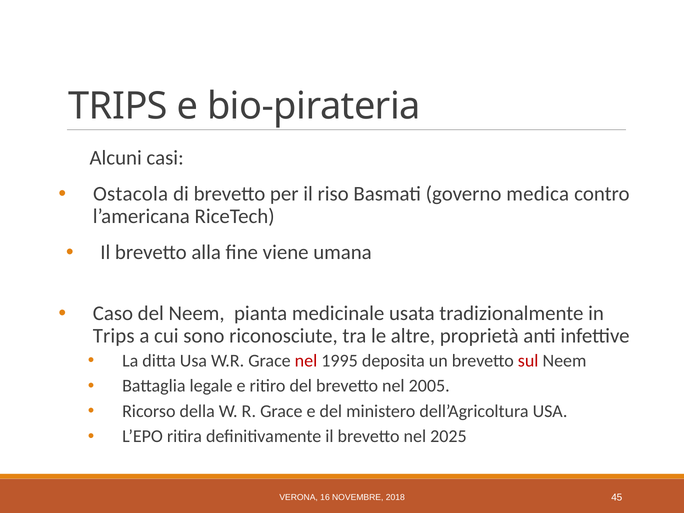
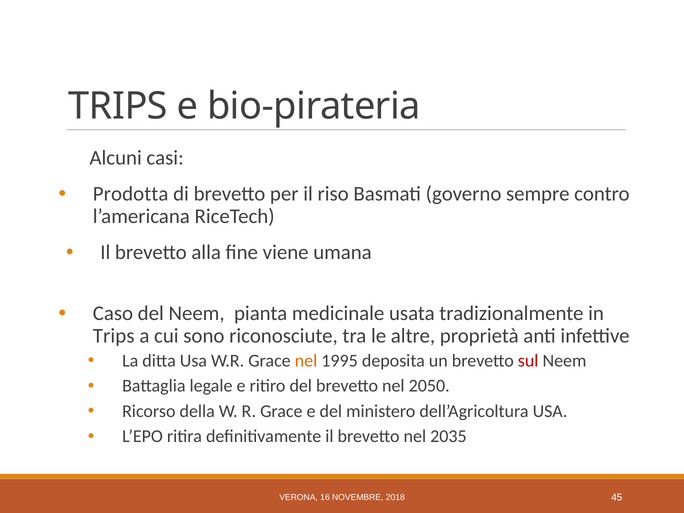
Ostacola: Ostacola -> Prodotta (131, 194)
medica: medica -> sempre (538, 194)
nel colour: red -> orange (306, 361)
2005: 2005 -> 2050 (429, 386)
2025: 2025 -> 2035 (448, 436)
